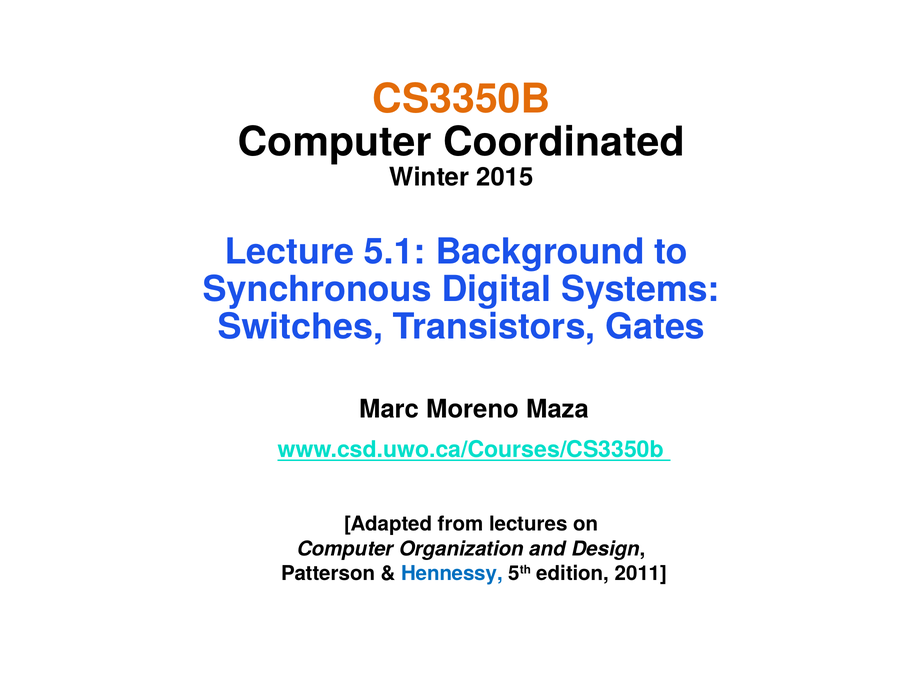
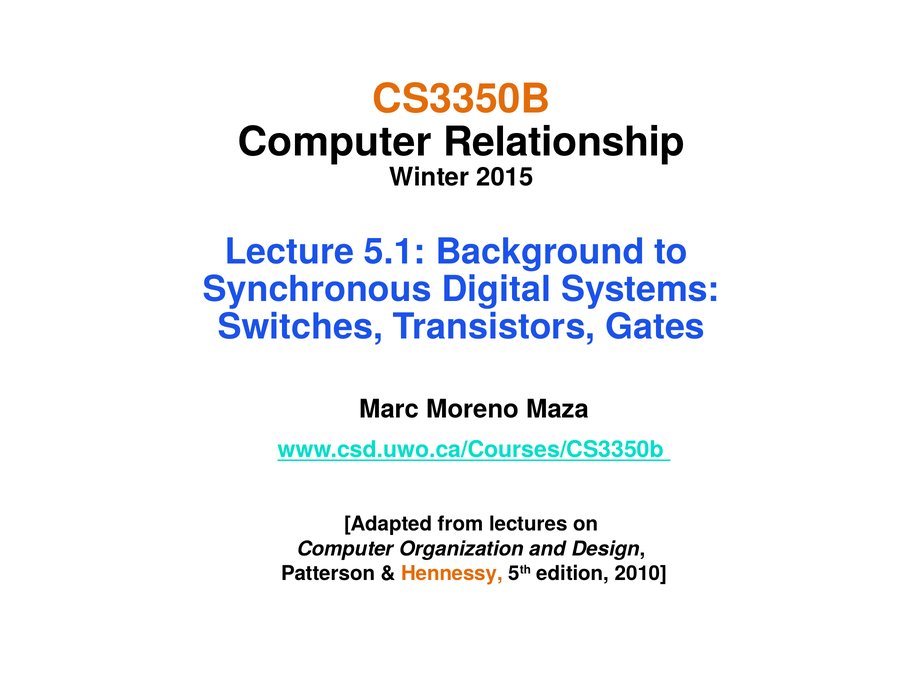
Coordinated: Coordinated -> Relationship (564, 142)
Hennessy colour: blue -> orange (452, 574)
2011: 2011 -> 2010 (641, 574)
